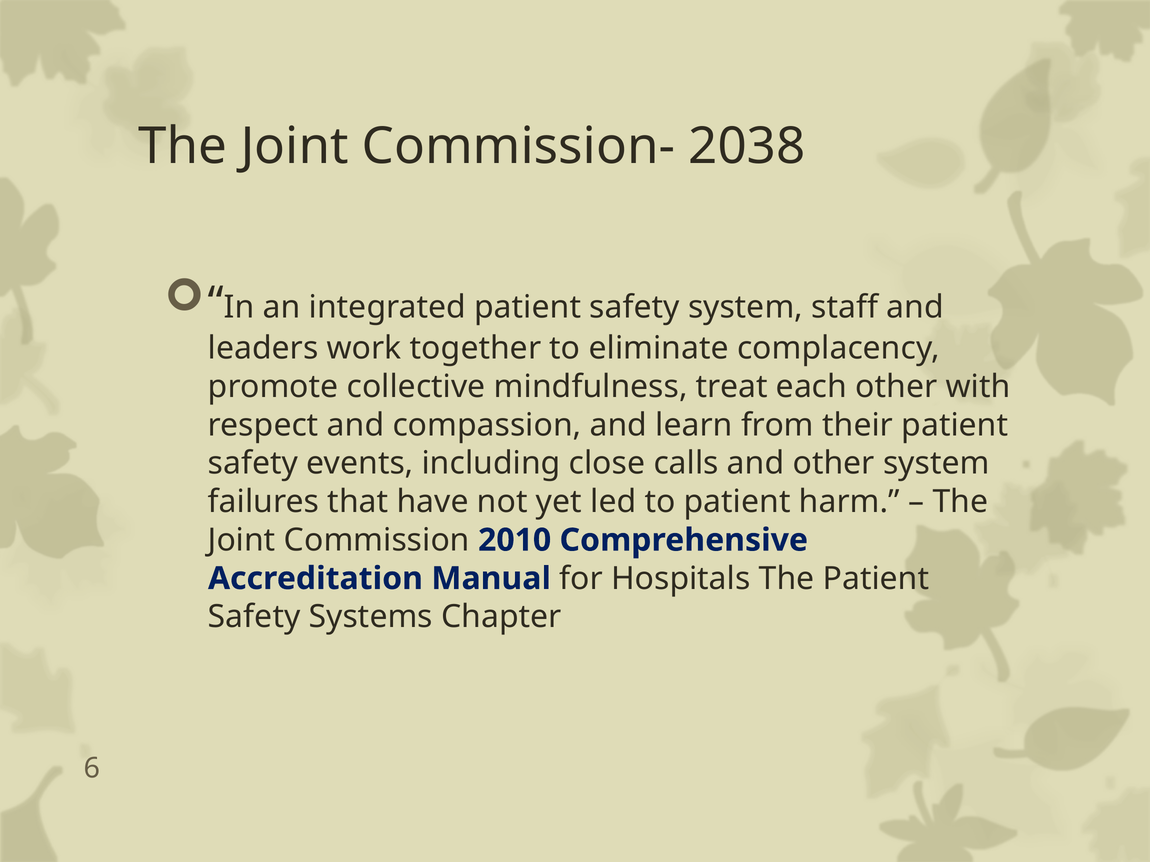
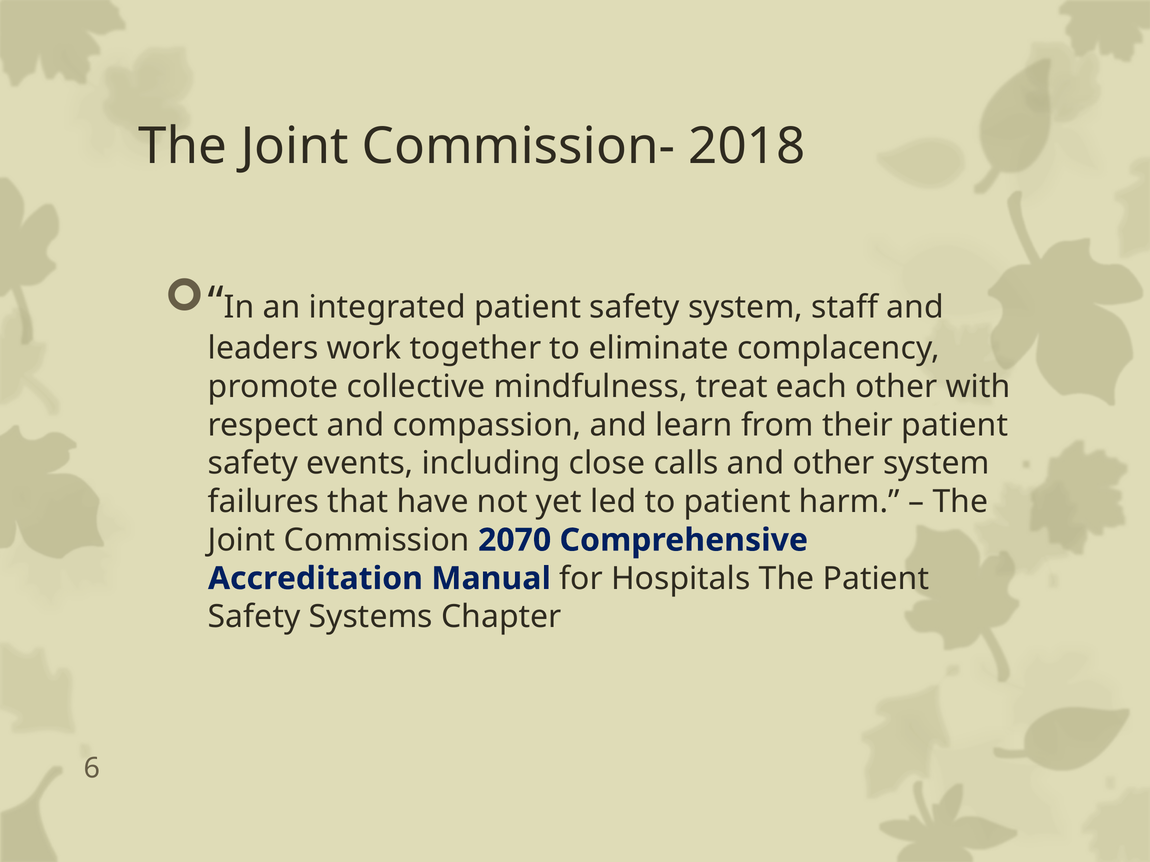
2038: 2038 -> 2018 (747, 147)
2010: 2010 -> 2070 (515, 540)
